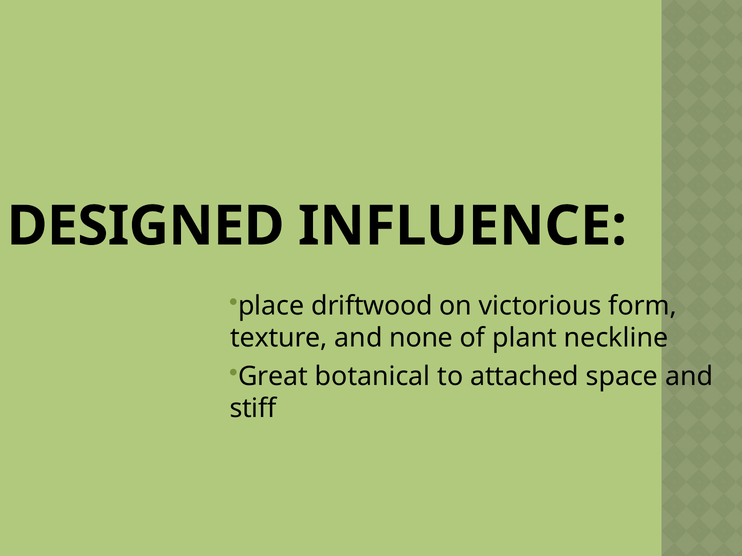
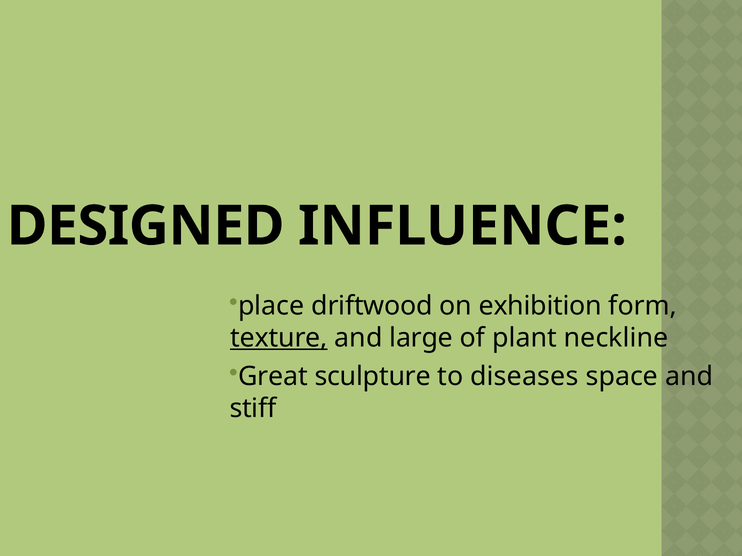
victorious: victorious -> exhibition (540, 306)
texture underline: none -> present (279, 338)
none: none -> large (421, 338)
botanical: botanical -> sculpture (373, 377)
attached: attached -> diseases (524, 377)
